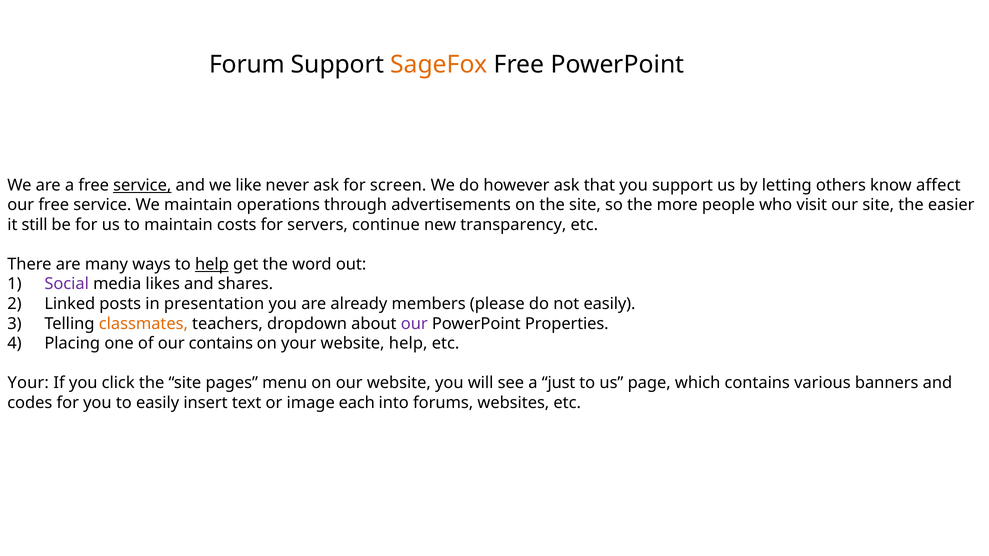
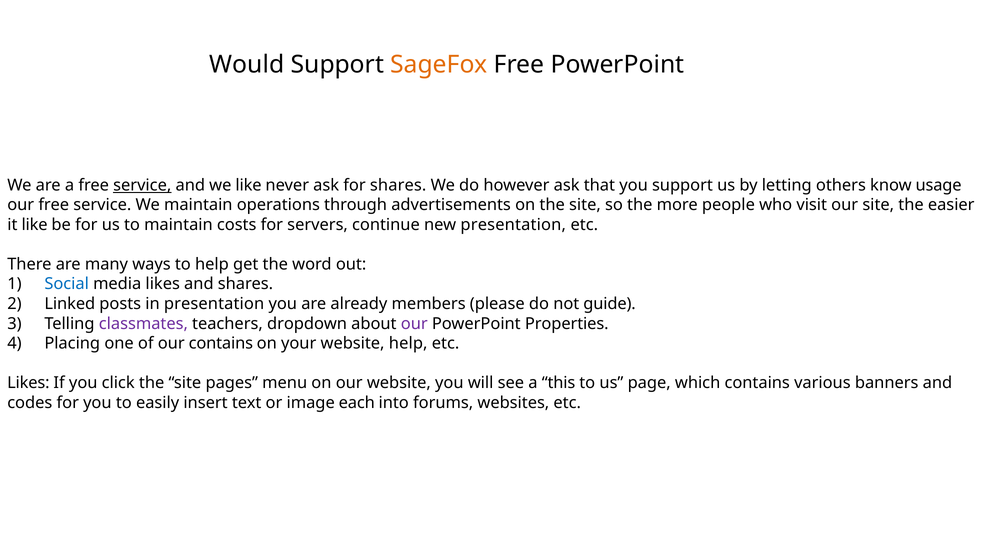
Forum: Forum -> Would (247, 65)
for screen: screen -> shares (398, 185)
affect: affect -> usage (939, 185)
it still: still -> like (35, 225)
new transparency: transparency -> presentation (513, 225)
help underline: present -> none (212, 264)
Social colour: purple -> blue (67, 284)
not easily: easily -> guide (610, 304)
classmates colour: orange -> purple (143, 324)
Your: Your -> Likes (28, 383)
just: just -> this (559, 383)
